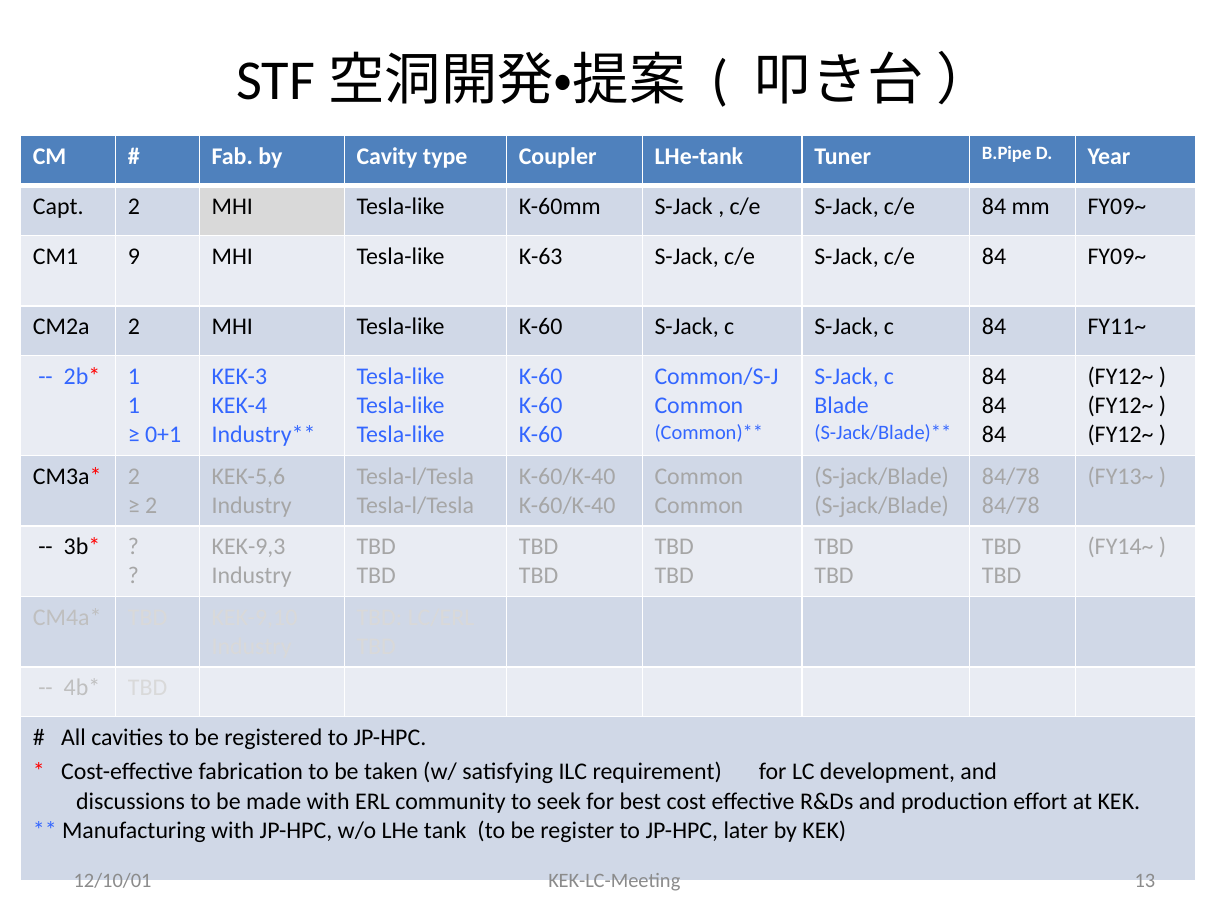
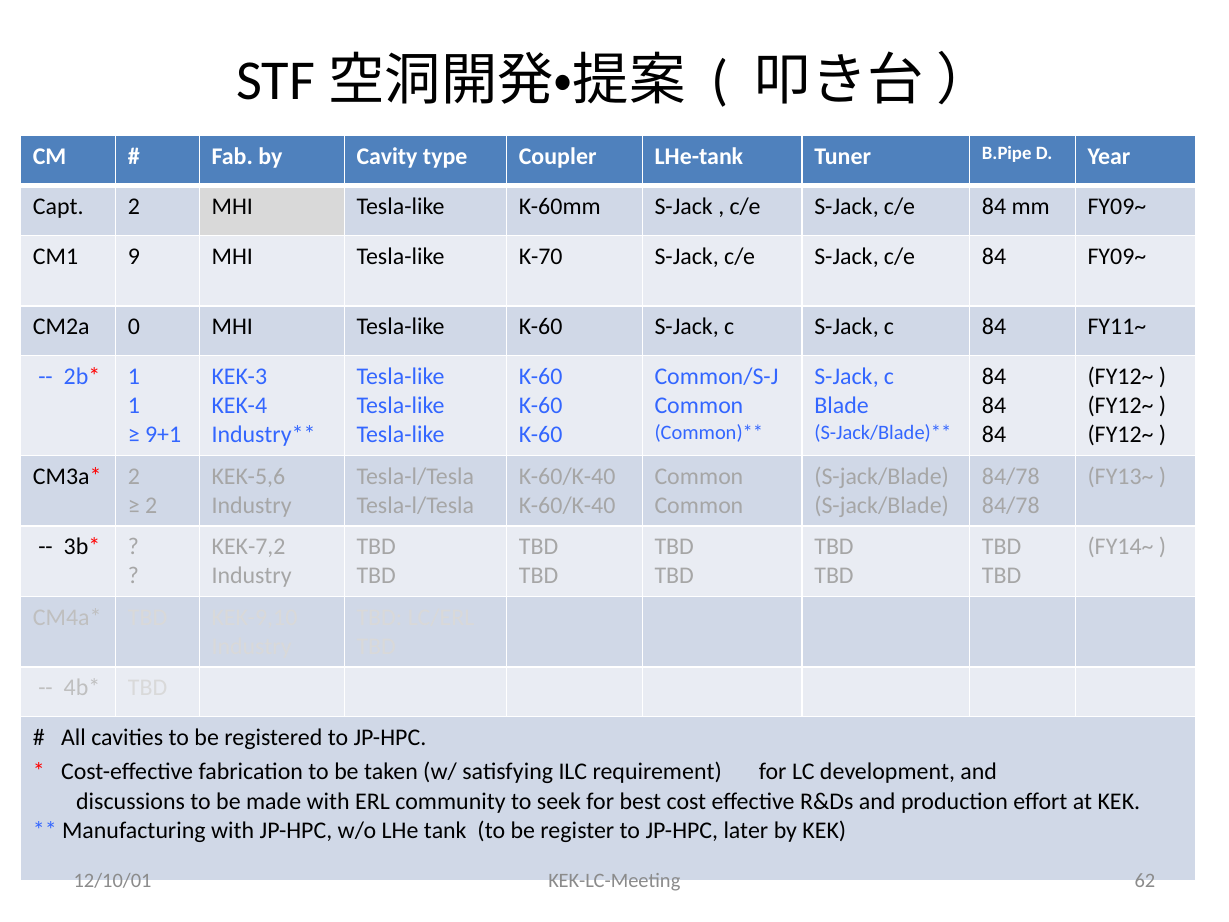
K-63: K-63 -> K-70 (541, 256)
CM2a 2: 2 -> 0 (134, 327)
0+1: 0+1 -> 9+1 (163, 435)
KEK-9,3: KEK-9,3 -> KEK-7,2 (249, 547)
13: 13 -> 62 (1145, 880)
